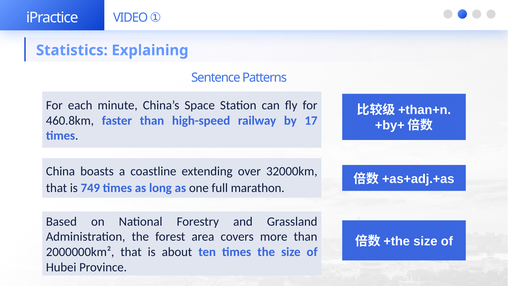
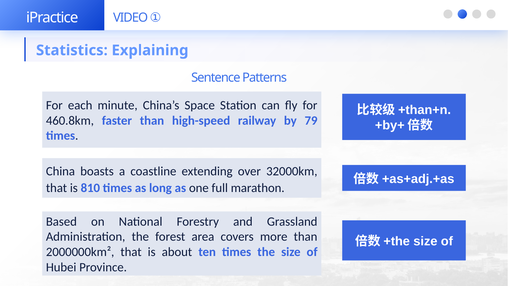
17: 17 -> 79 (311, 120)
749: 749 -> 810 (90, 188)
